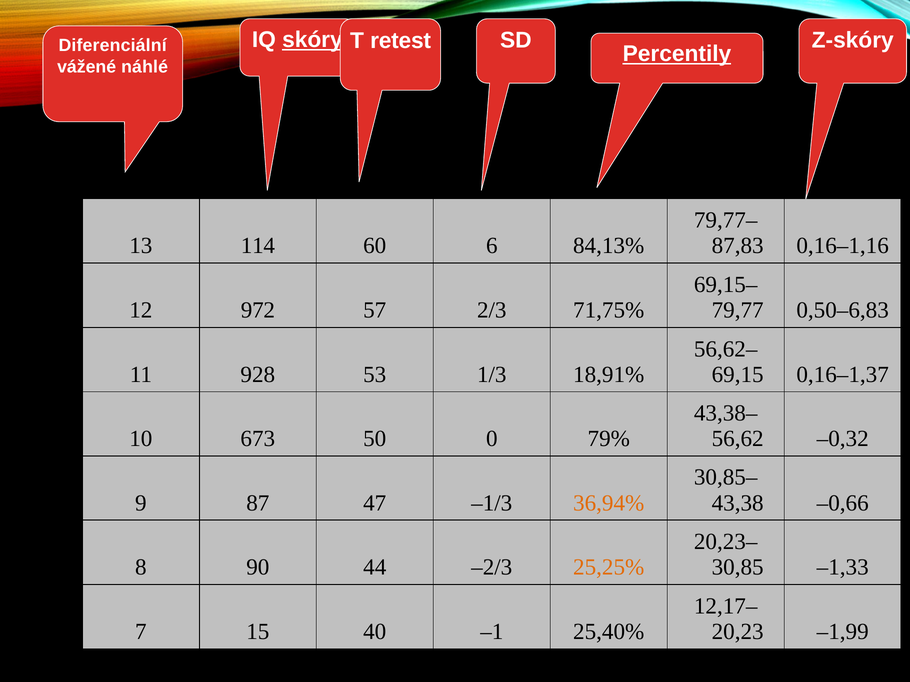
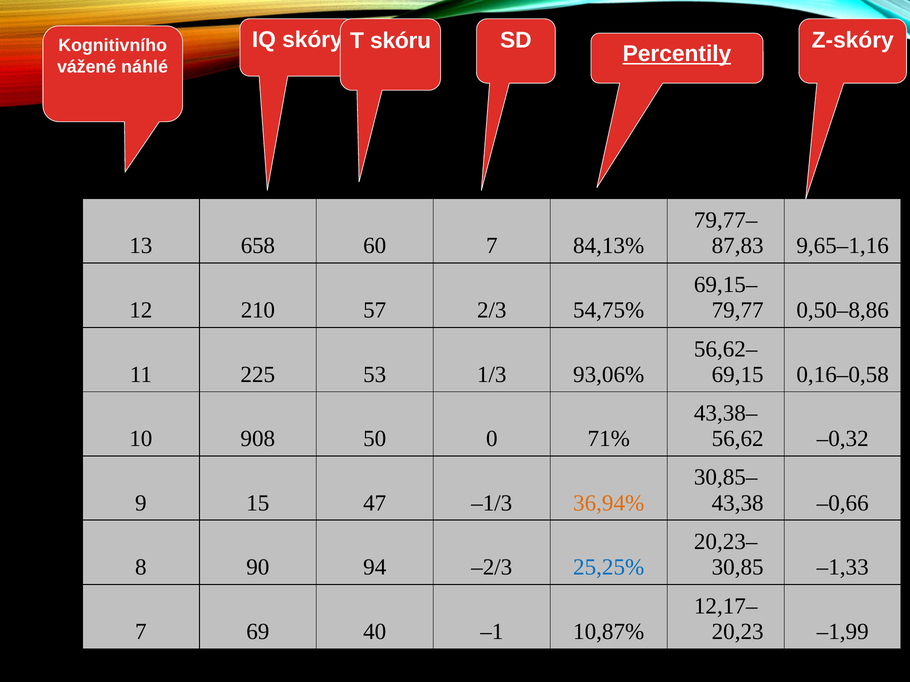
skóry underline: present -> none (312, 40)
retest: retest -> skóru (401, 41)
Diferenciální: Diferenciální -> Kognitivního (113, 46)
114: 114 -> 658 (258, 246)
60 6: 6 -> 7 (492, 246)
0,16–1,16: 0,16–1,16 -> 9,65–1,16 (843, 246)
972: 972 -> 210 (258, 310)
71,75%: 71,75% -> 54,75% (609, 310)
0,50–6,83: 0,50–6,83 -> 0,50–8,86 (843, 310)
928: 928 -> 225 (258, 375)
18,91%: 18,91% -> 93,06% (609, 375)
0,16–1,37: 0,16–1,37 -> 0,16–0,58 (843, 375)
673: 673 -> 908 (258, 439)
79%: 79% -> 71% (609, 439)
87: 87 -> 15 (258, 503)
44: 44 -> 94 (375, 568)
25,25% colour: orange -> blue (609, 568)
15: 15 -> 69 (258, 632)
25,40%: 25,40% -> 10,87% (609, 632)
